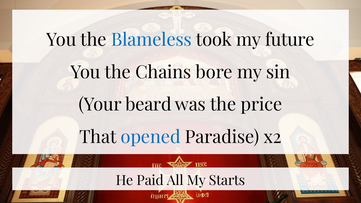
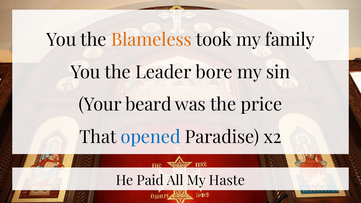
Blameless colour: blue -> orange (151, 40)
future: future -> family (290, 40)
Chains: Chains -> Leader (163, 72)
Starts: Starts -> Haste (227, 181)
